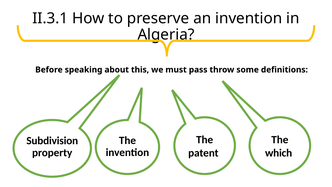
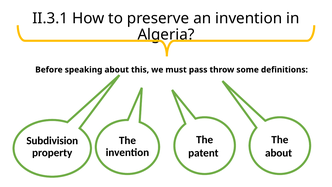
which: which -> about (279, 153)
